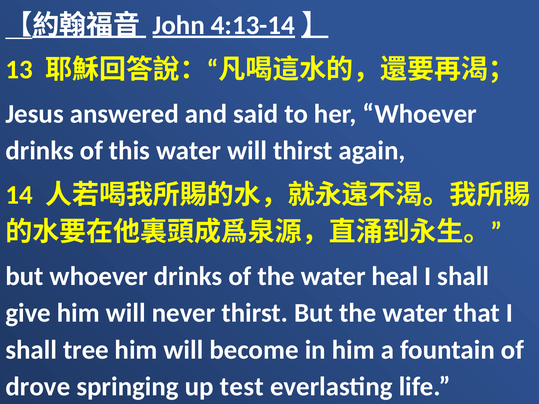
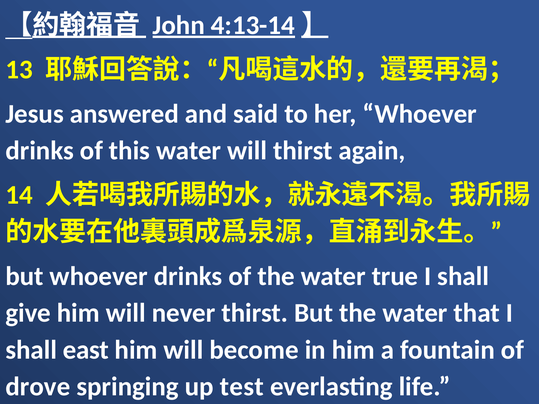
heal: heal -> true (395, 276)
tree: tree -> east (86, 350)
